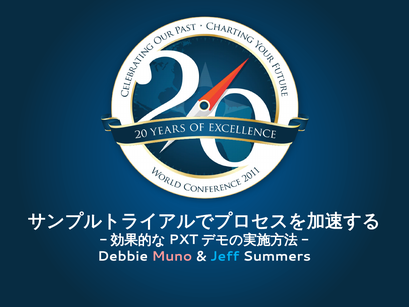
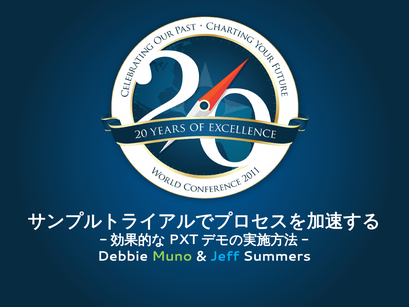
Muno colour: pink -> light green (172, 256)
